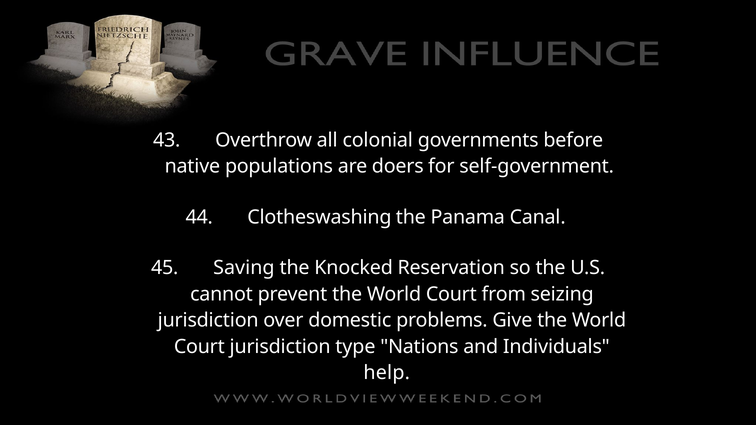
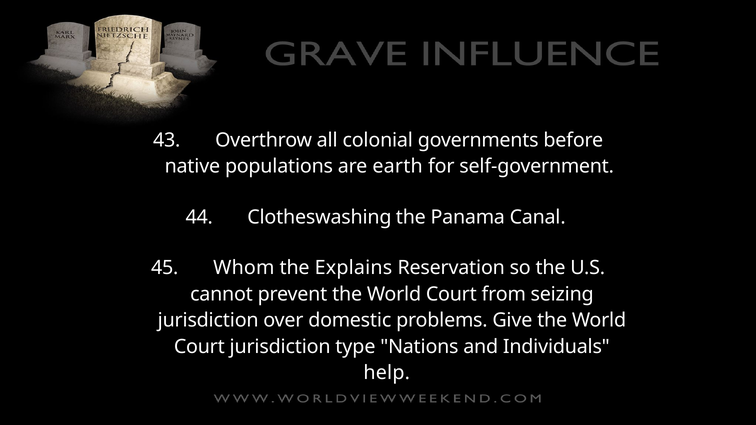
doers: doers -> earth (398, 167)
Saving: Saving -> Whom (244, 268)
Knocked: Knocked -> Explains (353, 268)
